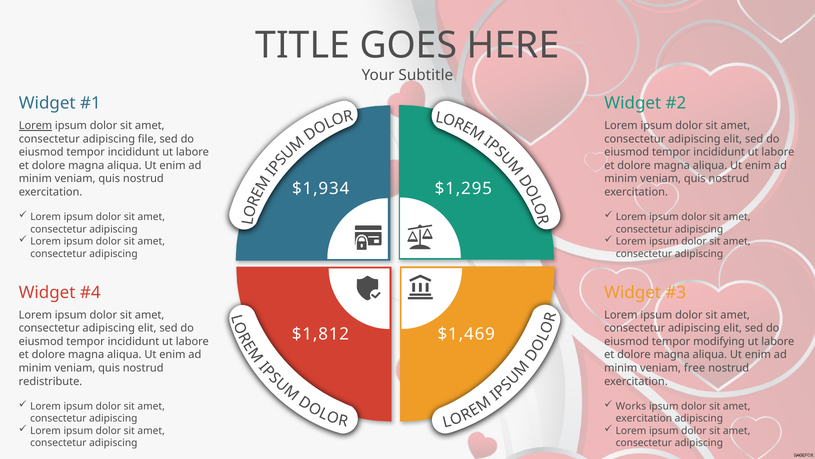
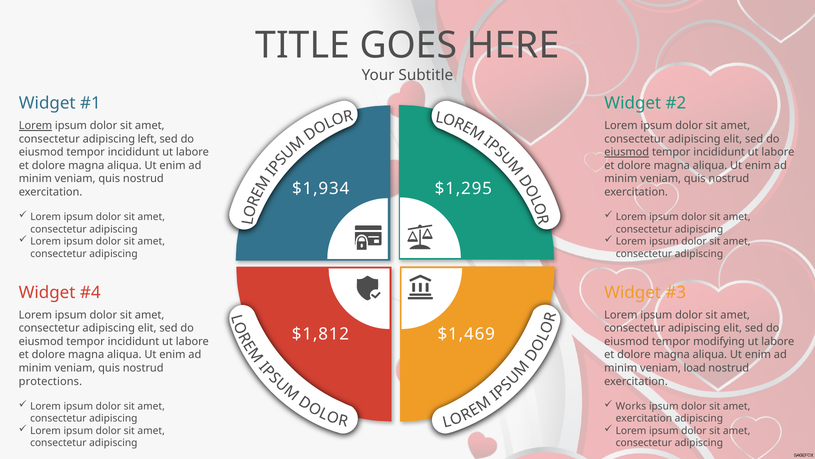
file: file -> left (147, 139)
eiusmod underline: none -> present (627, 152)
free: free -> load (695, 368)
redistribute: redistribute -> protections (50, 381)
